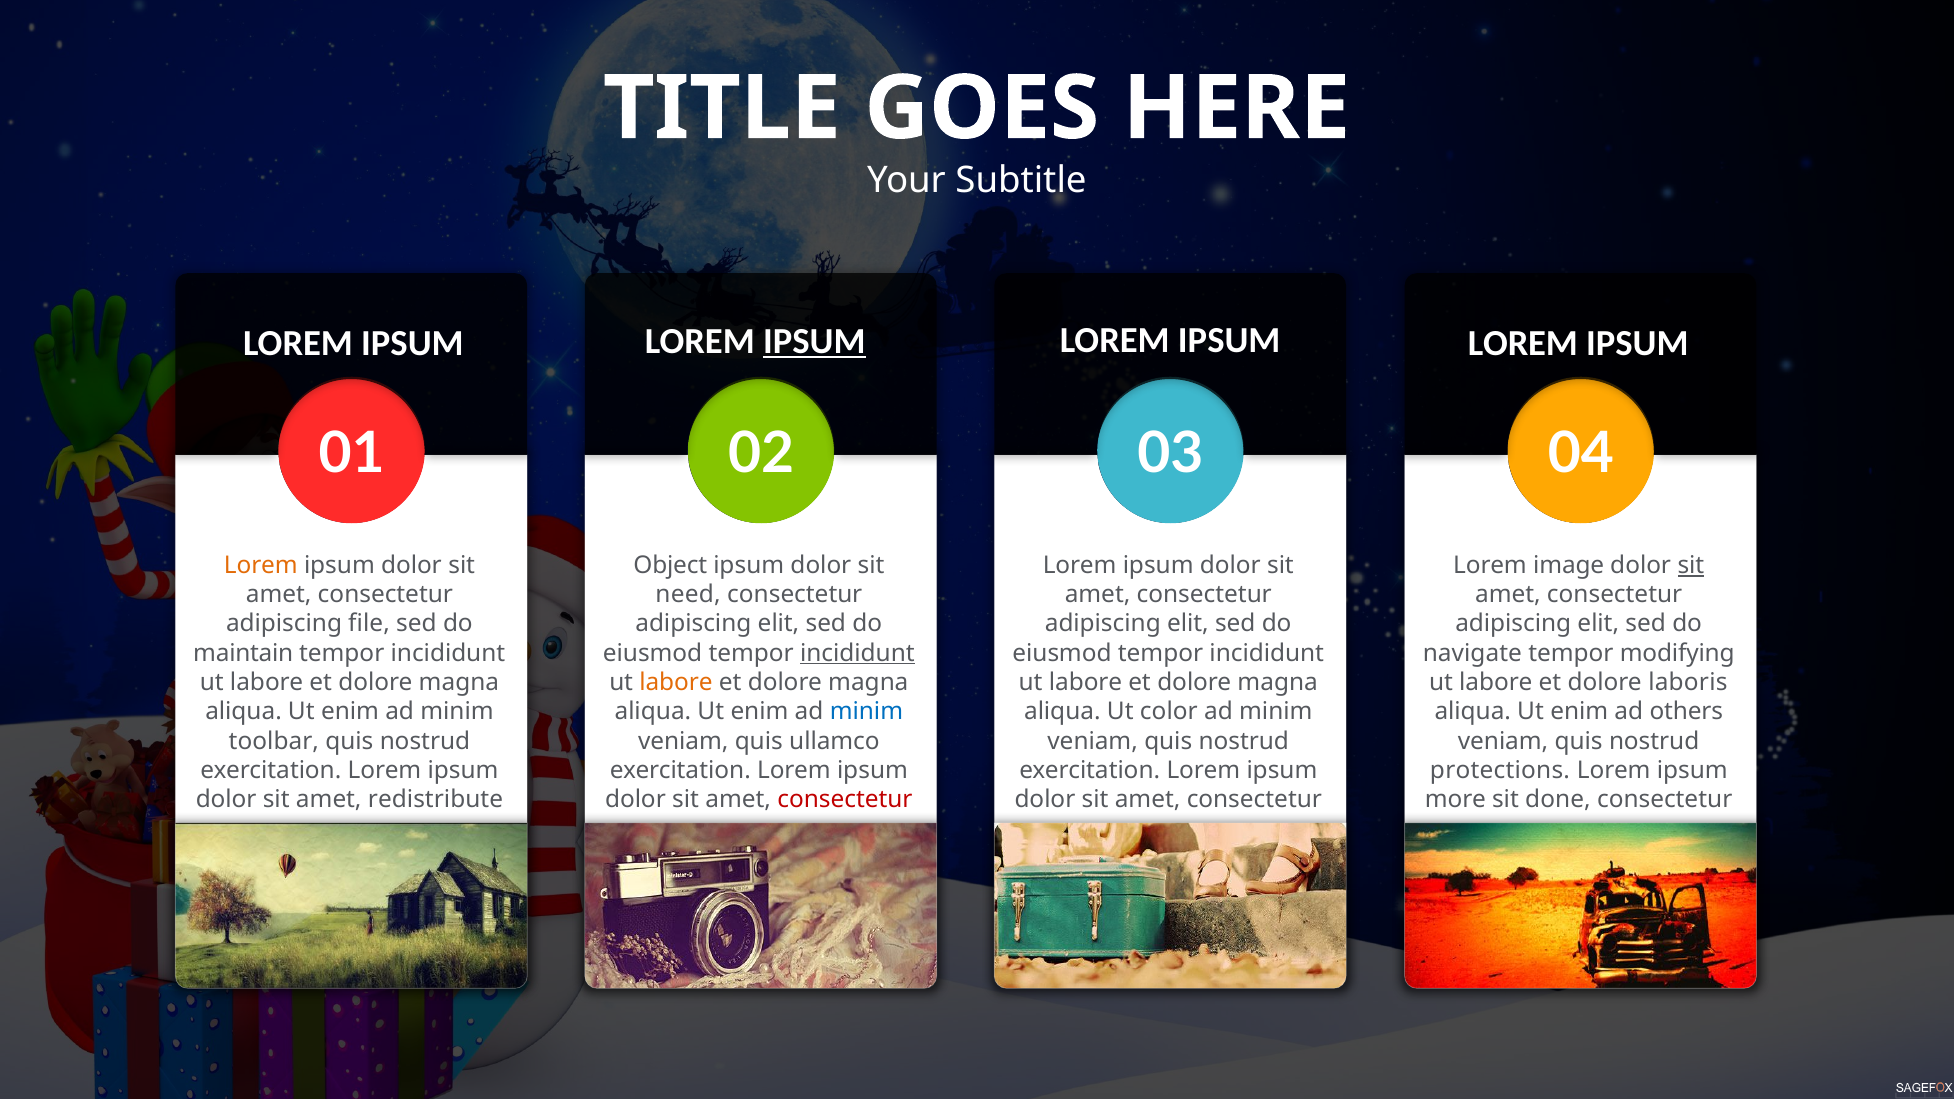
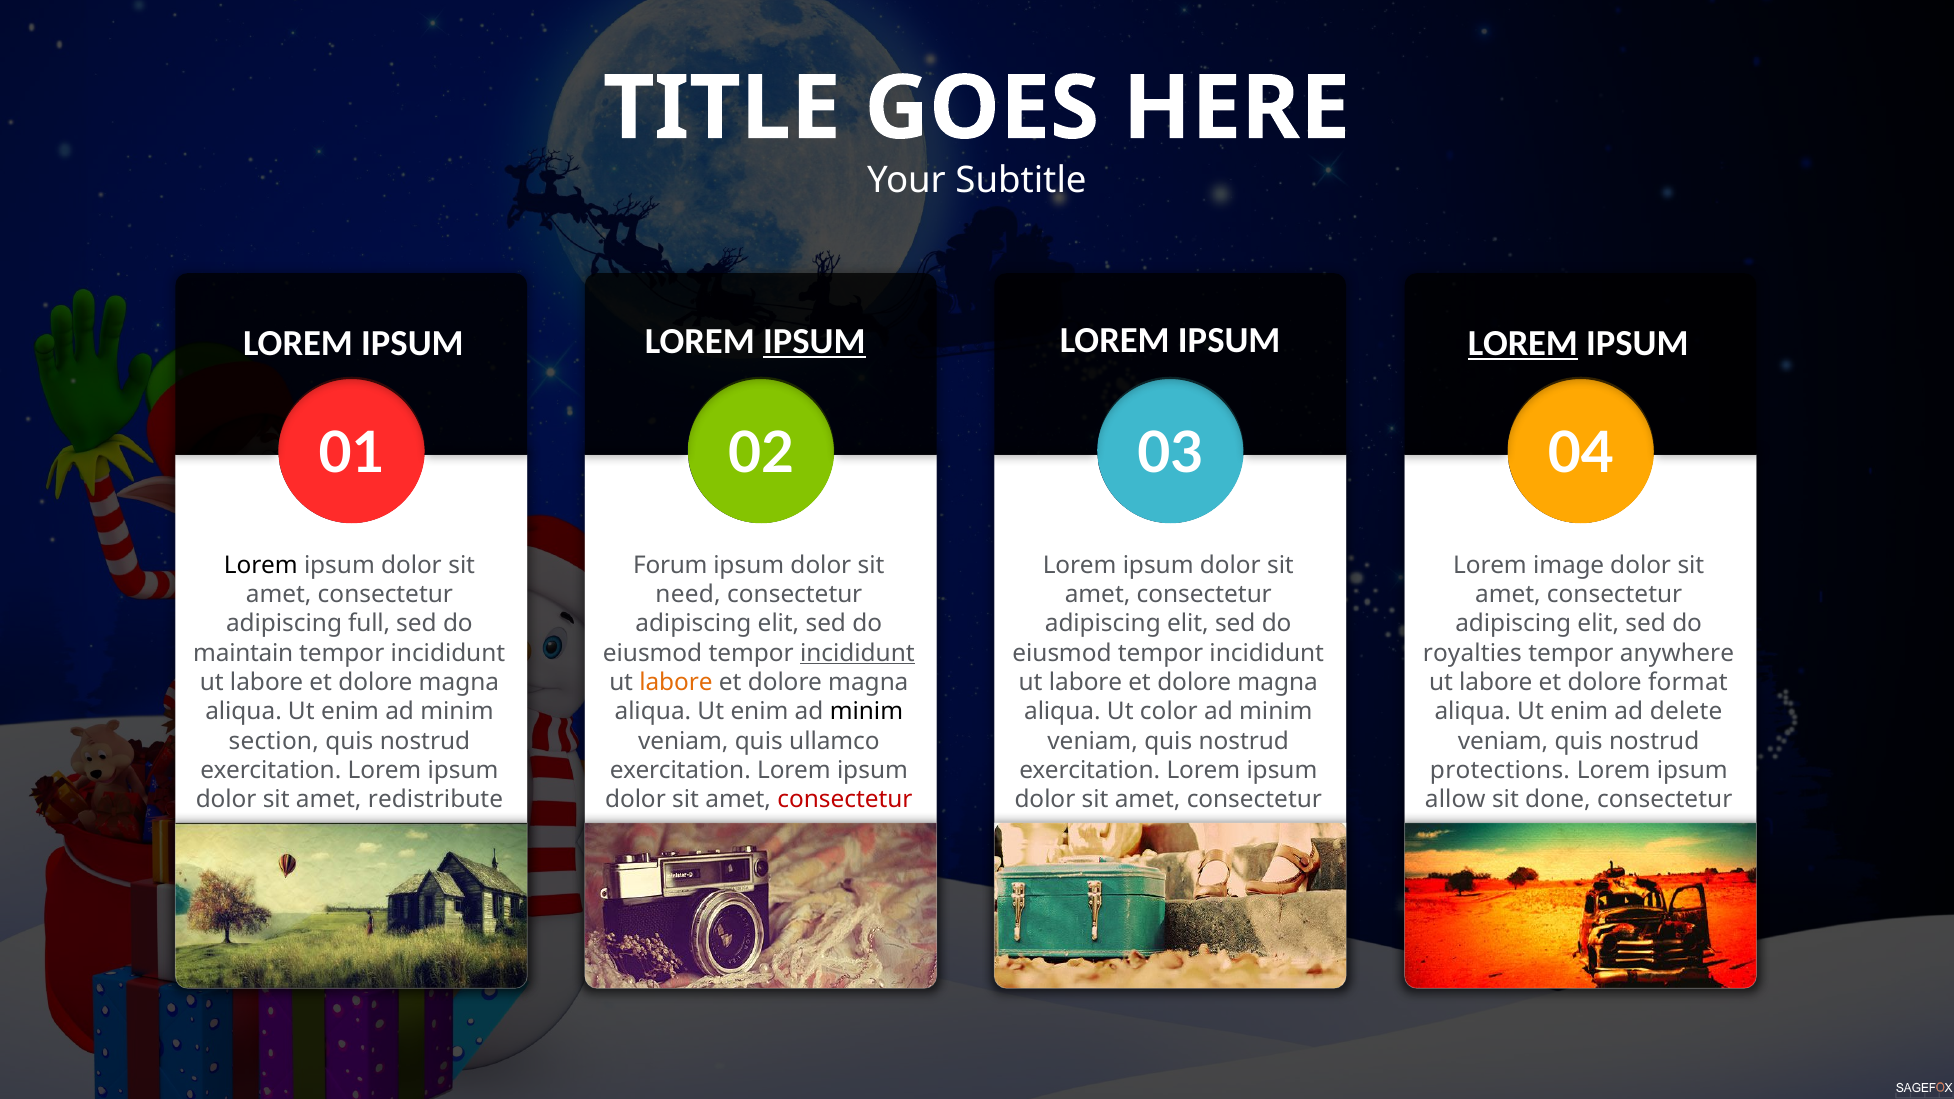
LOREM underline: none -> present (1523, 343)
Lorem colour: orange -> black (261, 565)
Object: Object -> Forum (670, 565)
sit underline: present -> none (1691, 565)
file: file -> full (369, 624)
navigate: navigate -> royalties (1472, 653)
modifying: modifying -> anywhere (1677, 653)
laboris: laboris -> format (1688, 683)
minim colour: blue -> black (866, 712)
others: others -> delete (1686, 712)
toolbar: toolbar -> section (274, 741)
more: more -> allow (1455, 800)
